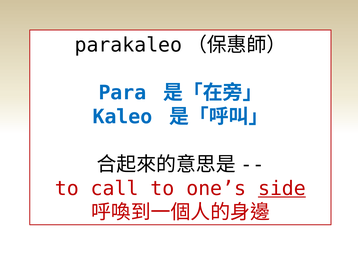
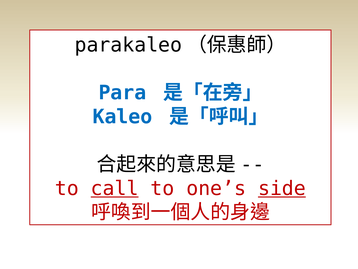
call underline: none -> present (115, 188)
